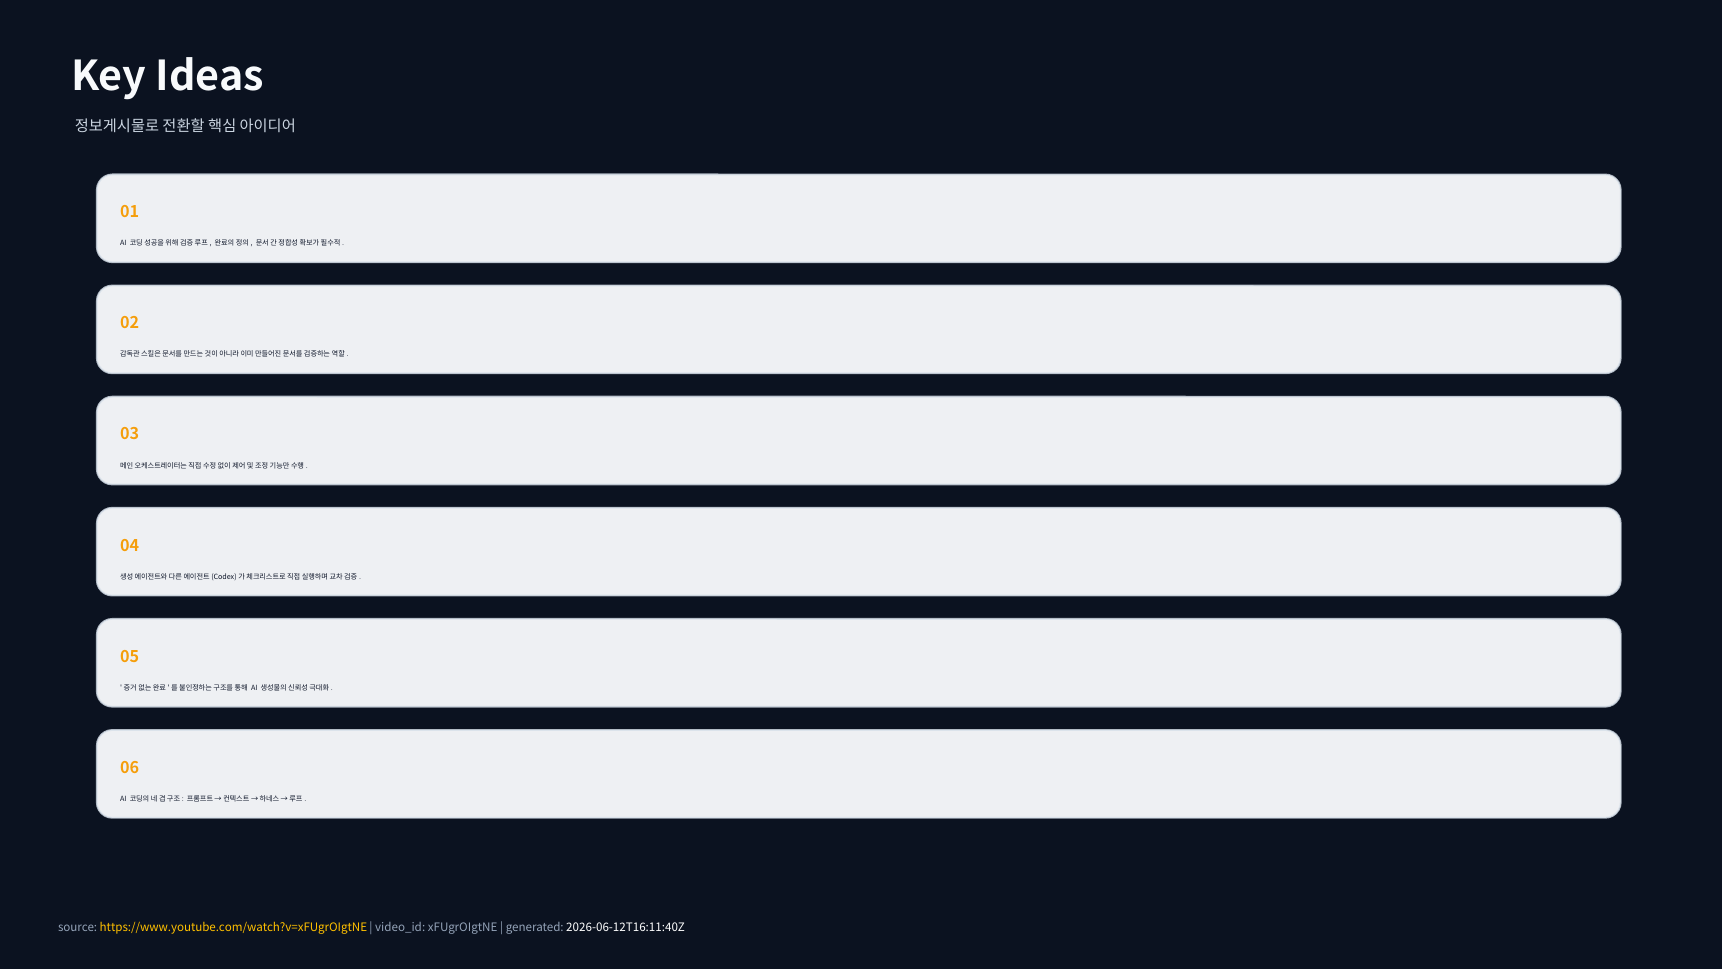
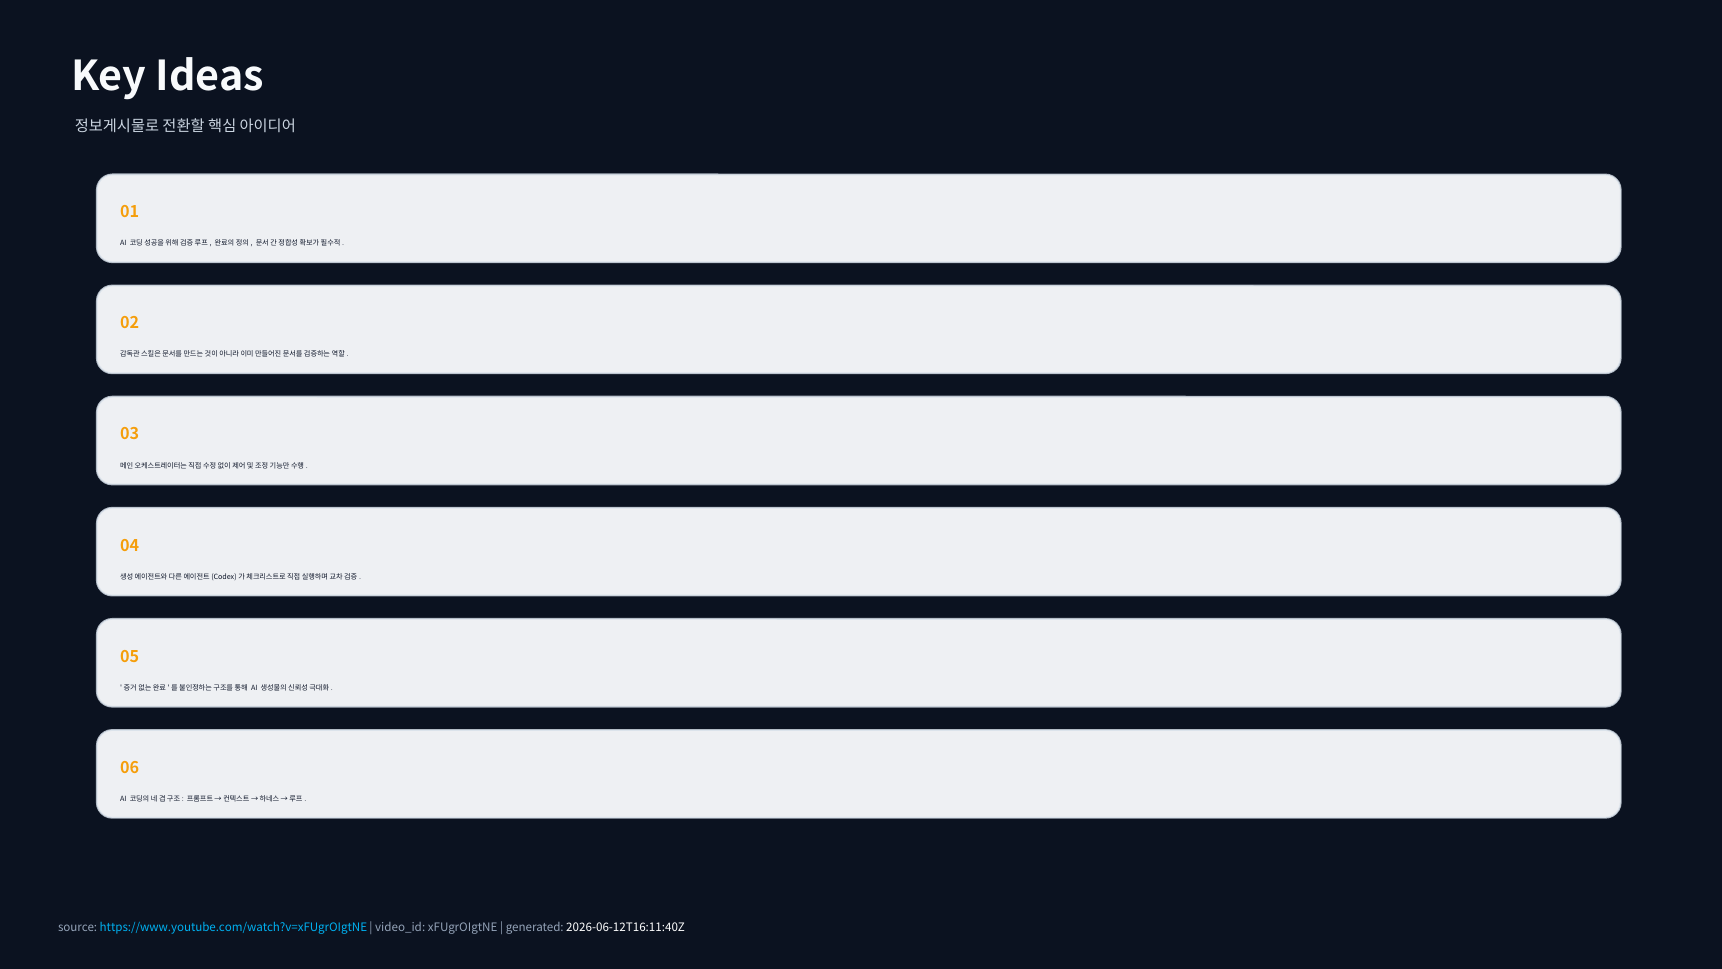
https://www.youtube.com/watch?v=xFUgrOIgtNE colour: yellow -> light blue (233, 927)
